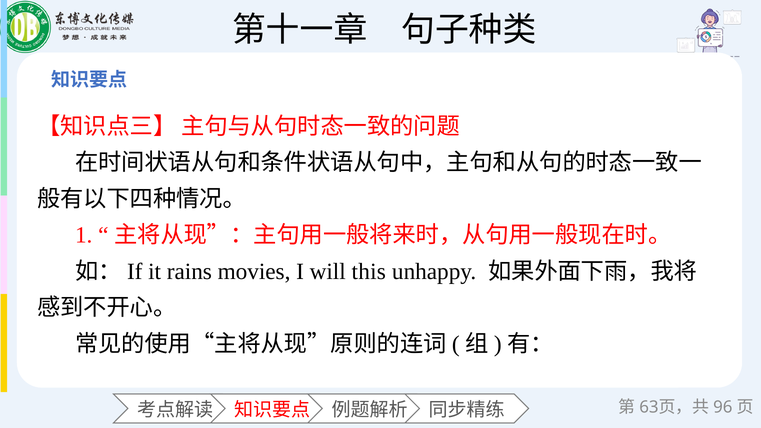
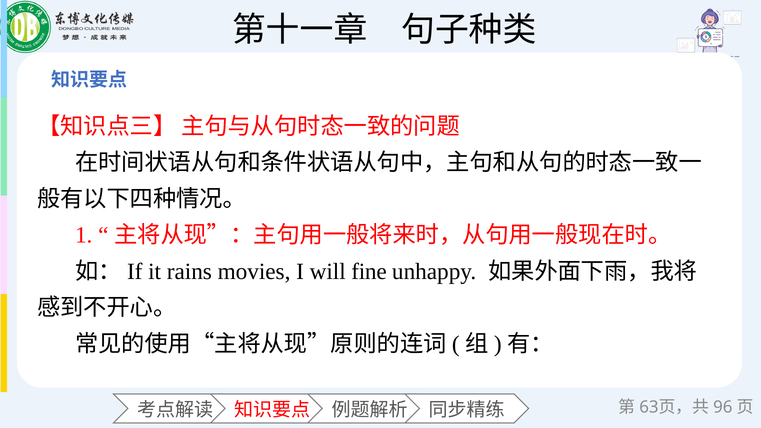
this: this -> fine (369, 271)
